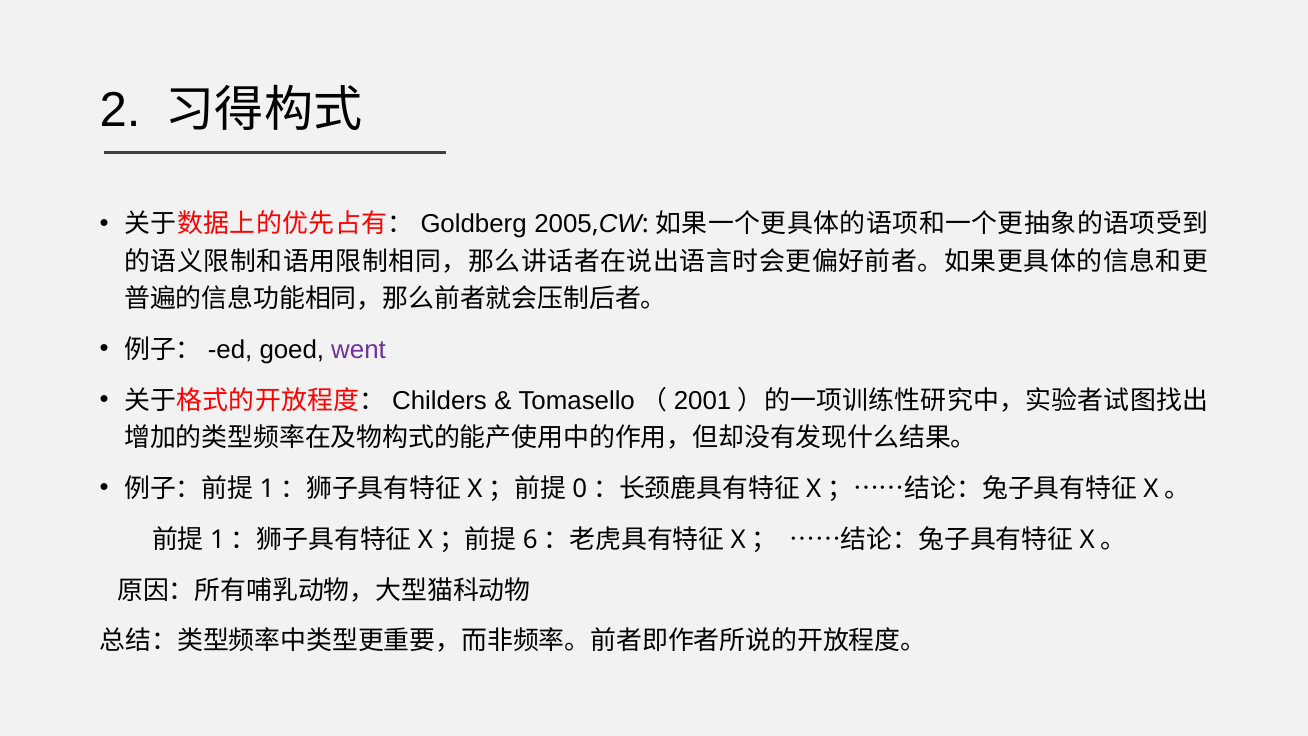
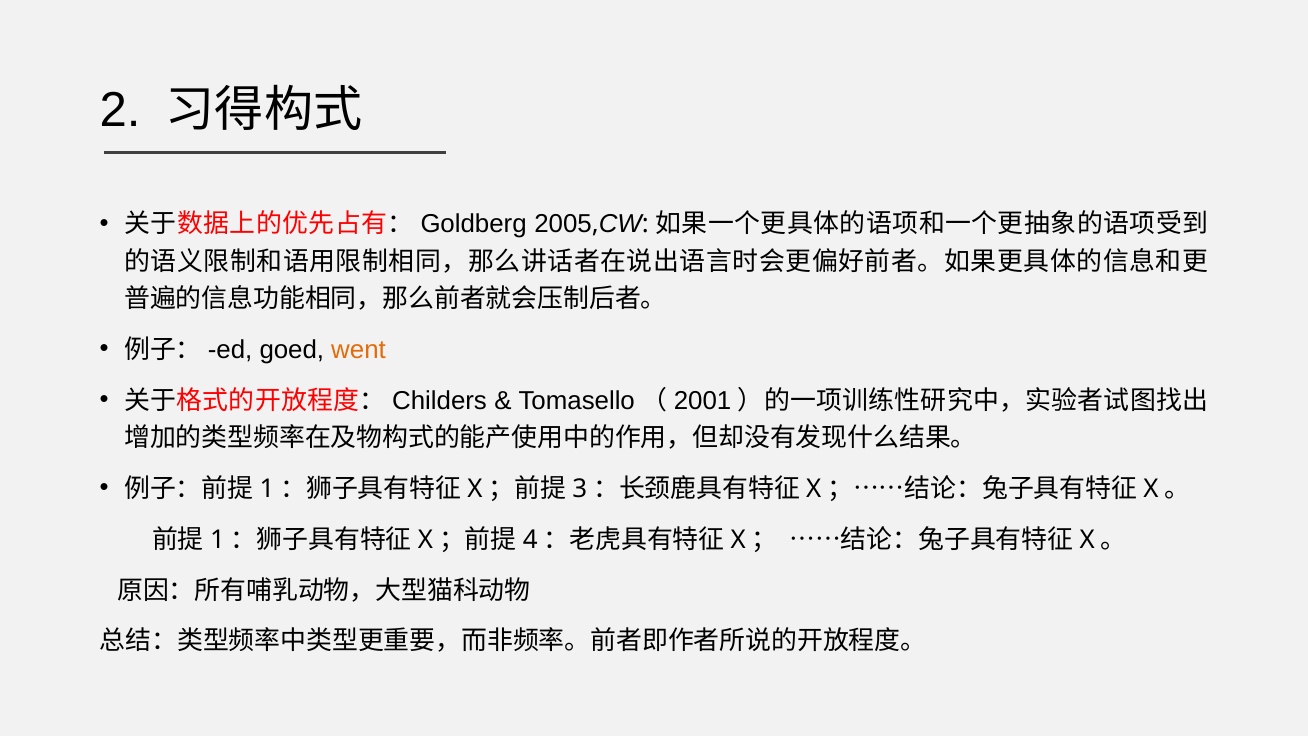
went colour: purple -> orange (359, 350)
0: 0 -> 3 (580, 489)
6: 6 -> 4 (530, 539)
